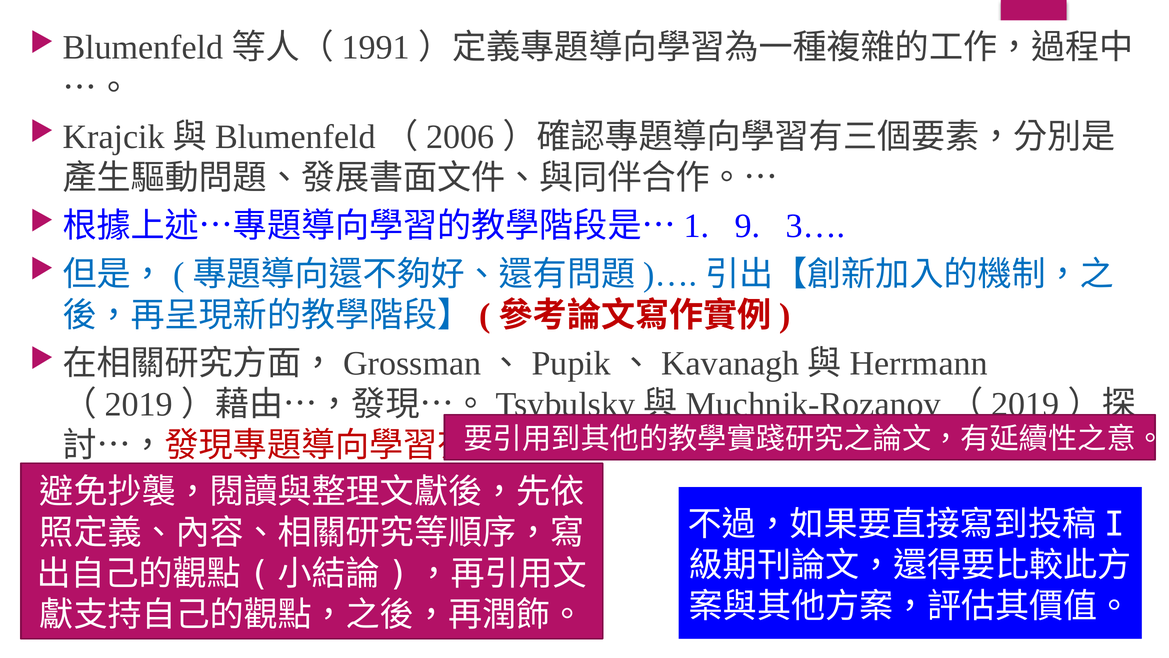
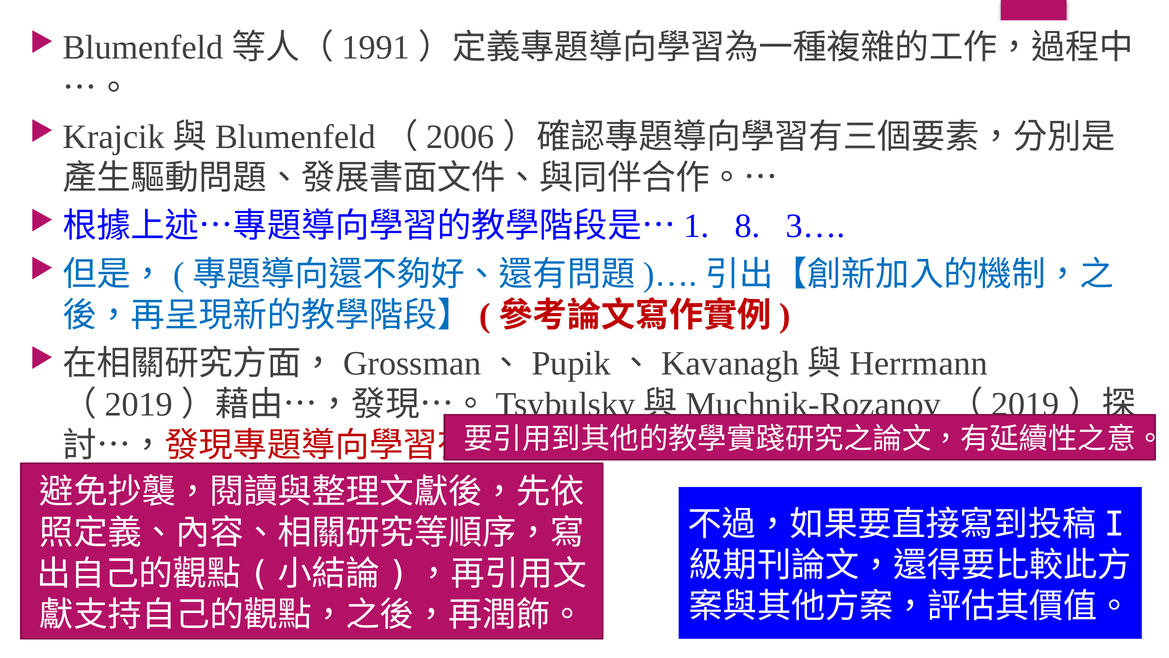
9: 9 -> 8 (748, 226)
